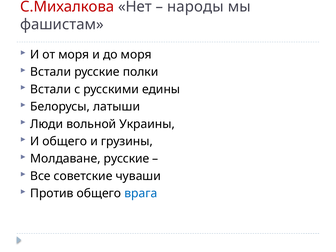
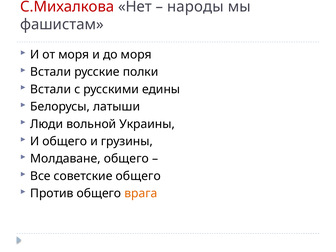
Молдаване русские: русские -> общего (126, 159)
советские чуваши: чуваши -> общего (138, 176)
врага colour: blue -> orange (141, 193)
